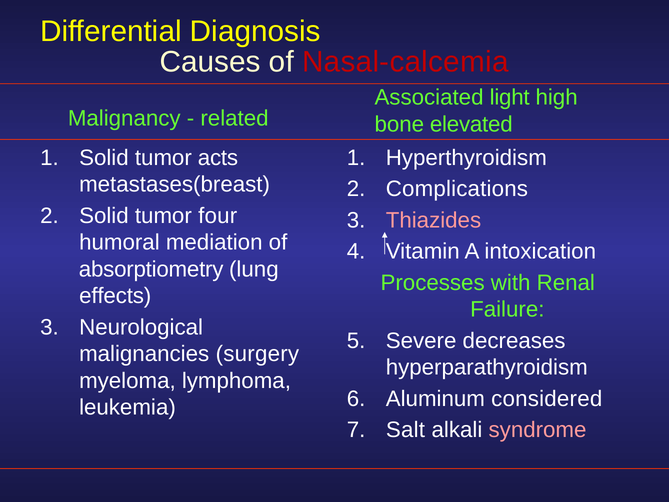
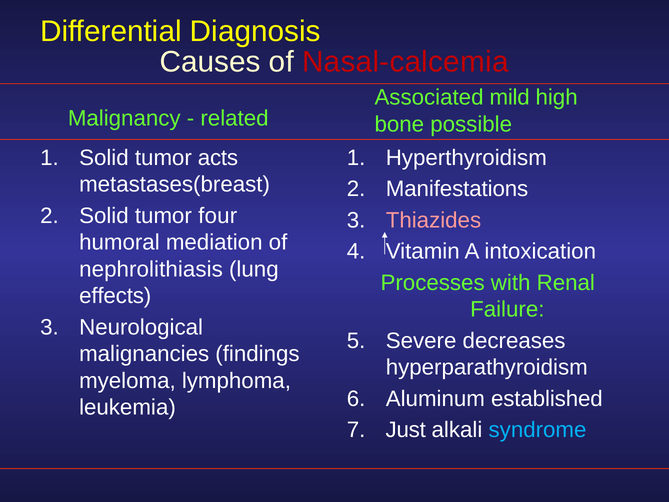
light: light -> mild (510, 97)
elevated: elevated -> possible (471, 124)
Complications: Complications -> Manifestations (457, 189)
absorptiometry: absorptiometry -> nephrolithiasis (151, 269)
surgery: surgery -> findings (258, 354)
considered: considered -> established (547, 398)
Salt: Salt -> Just (406, 430)
syndrome colour: pink -> light blue (538, 430)
